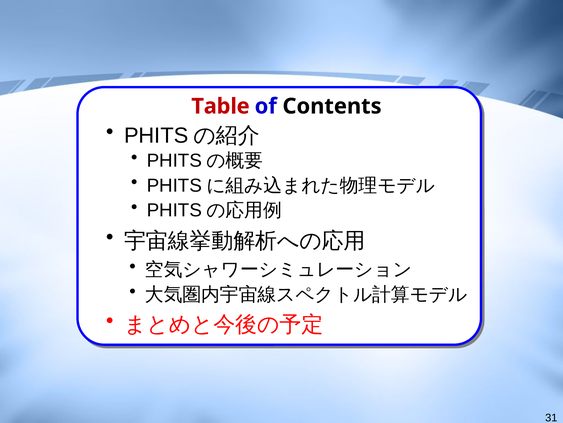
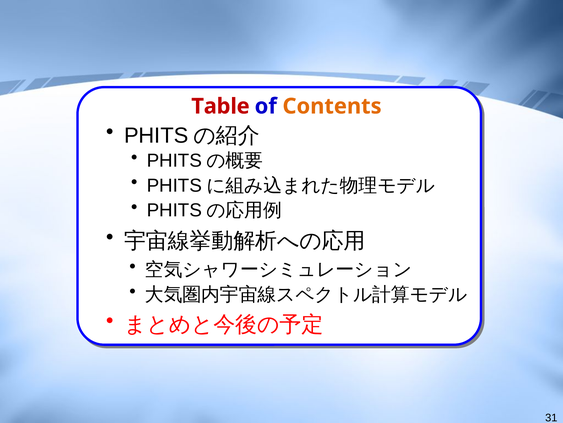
Contents colour: black -> orange (332, 106)
